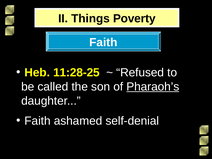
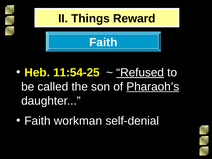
Poverty: Poverty -> Reward (134, 18)
11:28-25: 11:28-25 -> 11:54-25 (76, 73)
Refused underline: none -> present (140, 73)
ashamed: ashamed -> workman (78, 121)
